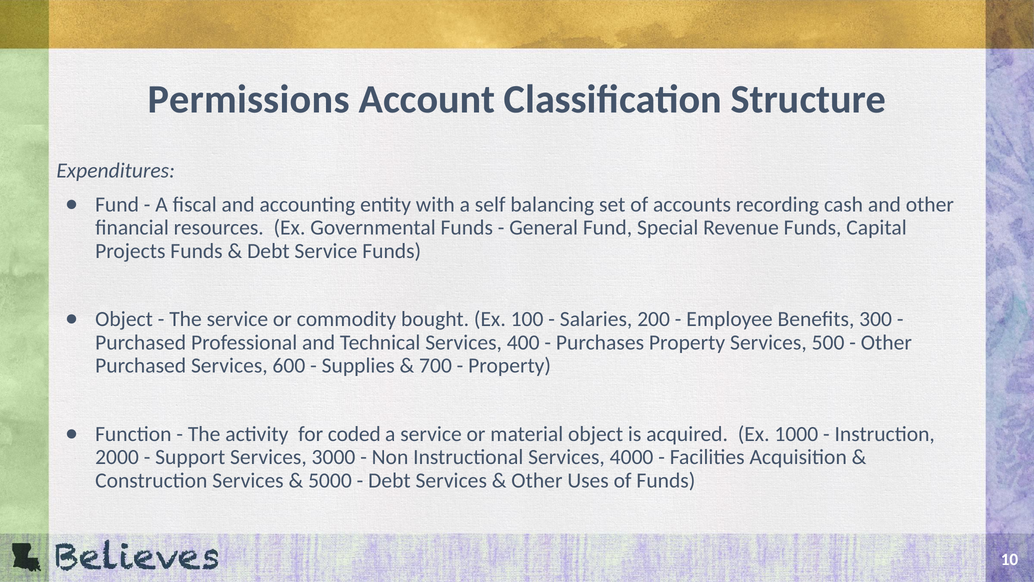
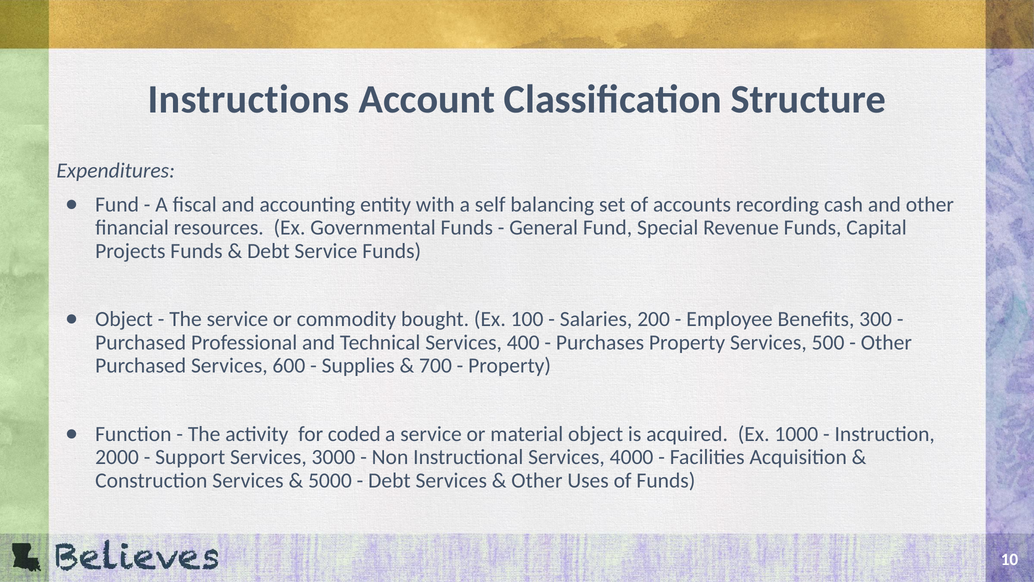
Permissions: Permissions -> Instructions (248, 99)
